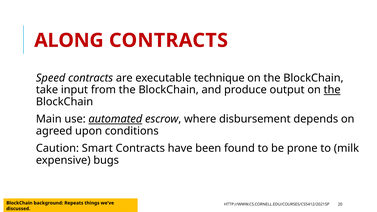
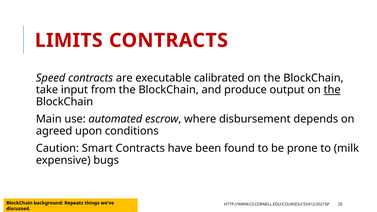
ALONG: ALONG -> LIMITS (69, 40)
technique: technique -> calibrated (219, 78)
automated underline: present -> none (115, 119)
